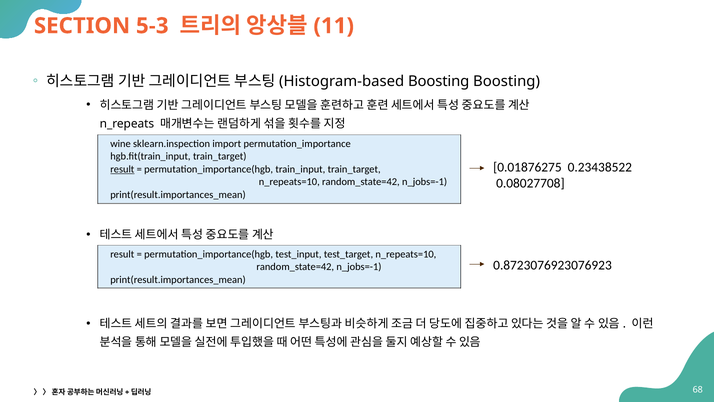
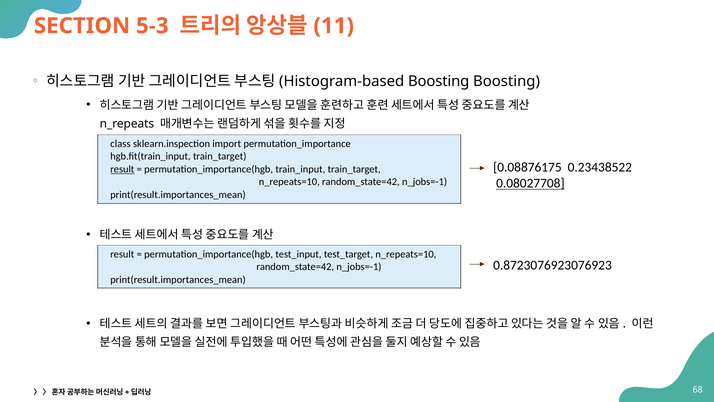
wine: wine -> class (120, 144)
0.01876275: 0.01876275 -> 0.08876175 (527, 167)
0.08027708 underline: none -> present (530, 183)
